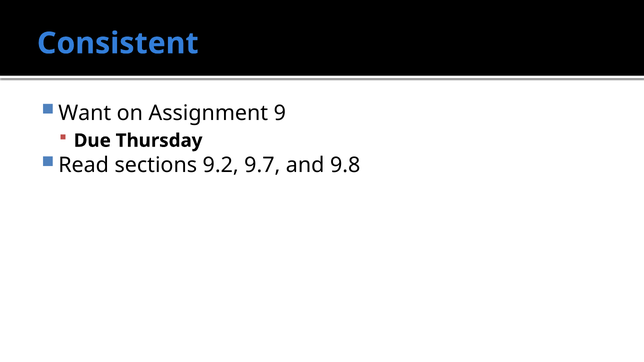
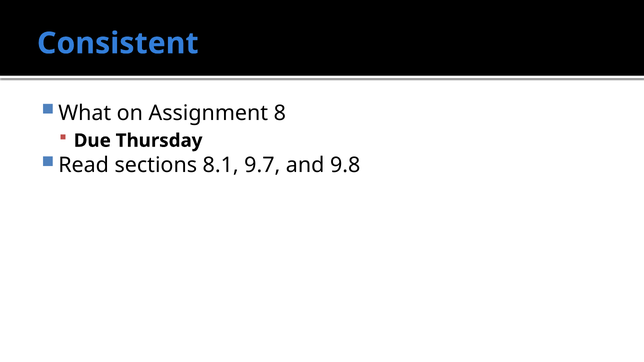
Want: Want -> What (85, 113)
9: 9 -> 8 (280, 113)
9.2: 9.2 -> 8.1 (221, 165)
